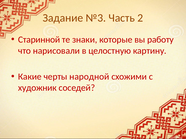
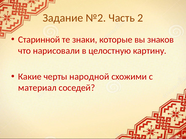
№3: №3 -> №2 (96, 18)
работу: работу -> знаков (160, 40)
художник: художник -> материал (37, 88)
